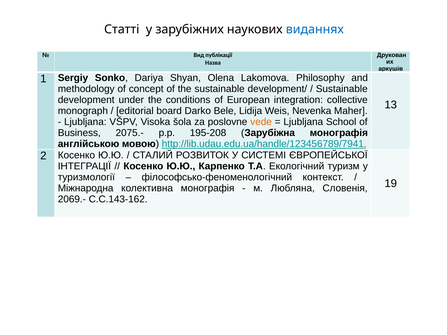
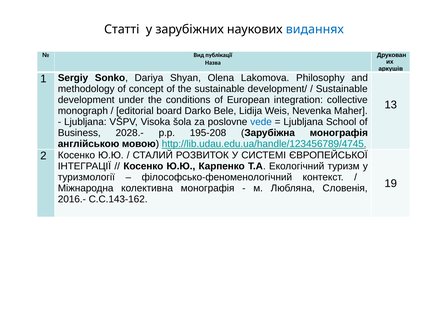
vede colour: orange -> blue (261, 122)
2075.-: 2075.- -> 2028.- (130, 133)
http://lib.udau.edu.ua/handle/123456789/7941: http://lib.udau.edu.ua/handle/123456789/7941 -> http://lib.udau.edu.ua/handle/123456789/4745 (263, 144)
2069.-: 2069.- -> 2016.- (72, 199)
